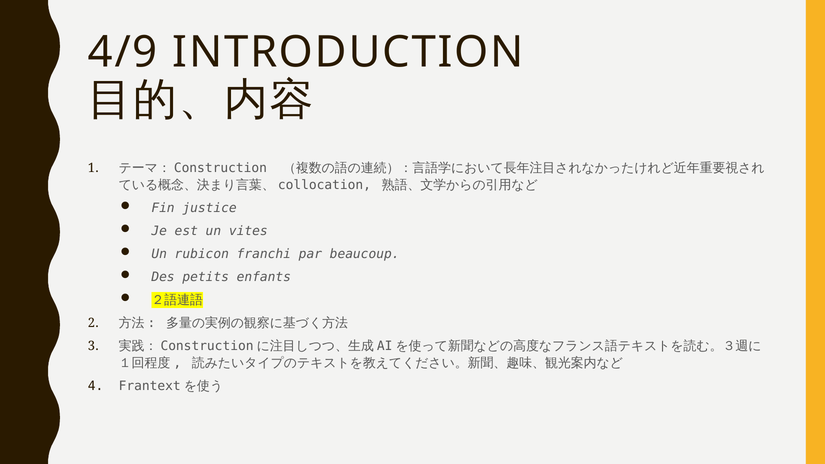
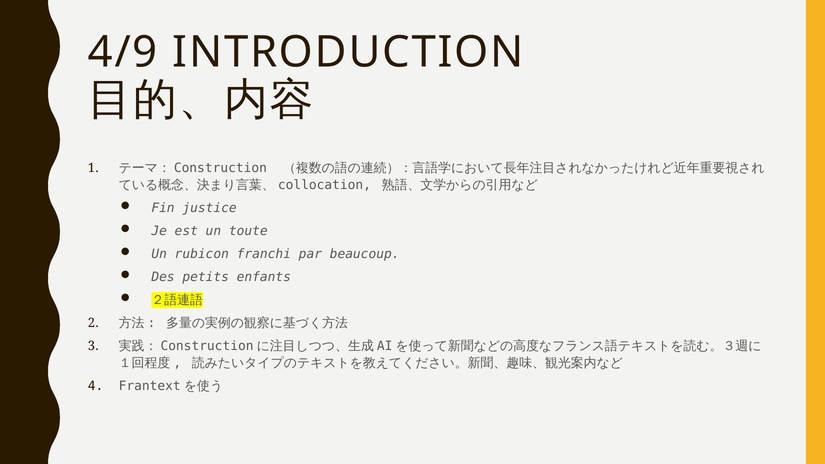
vites: vites -> toute (248, 231)
